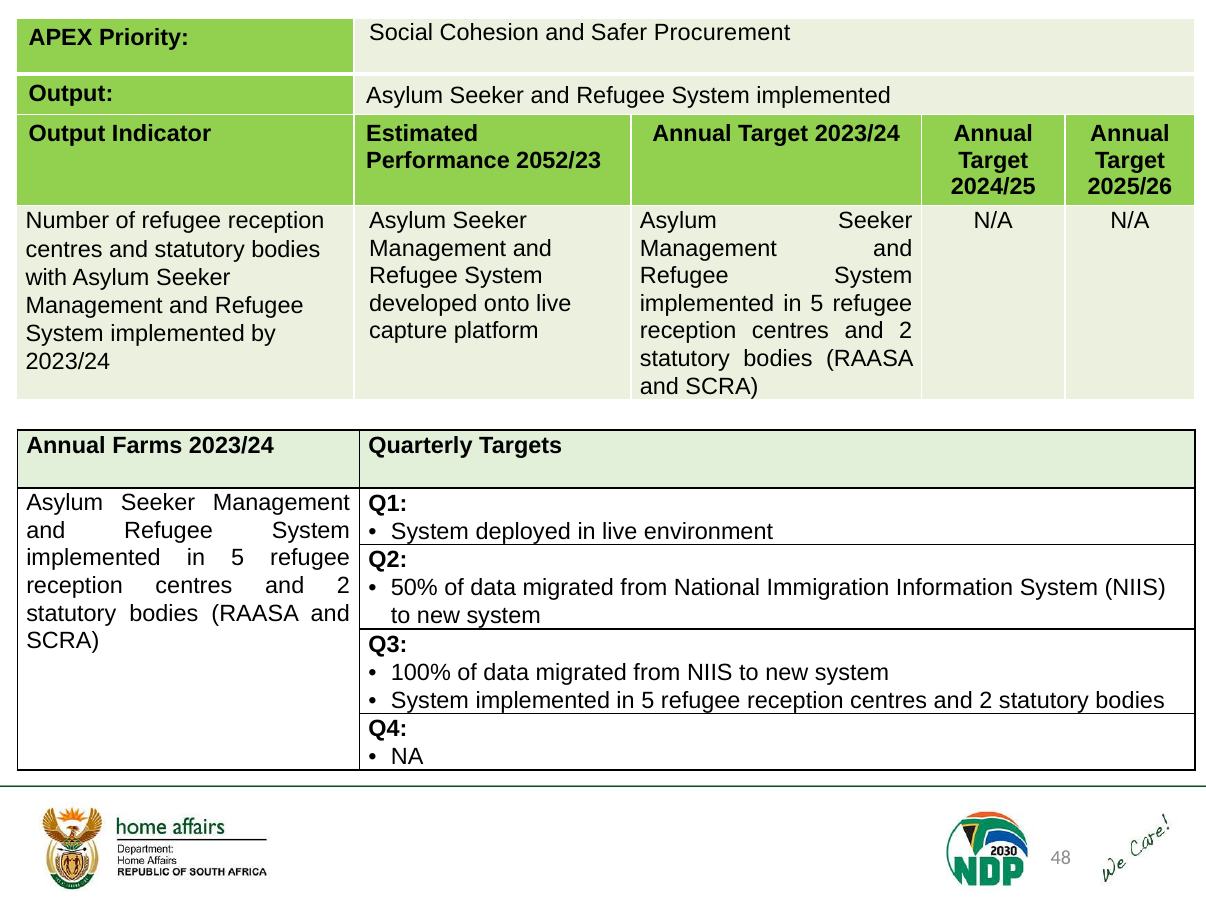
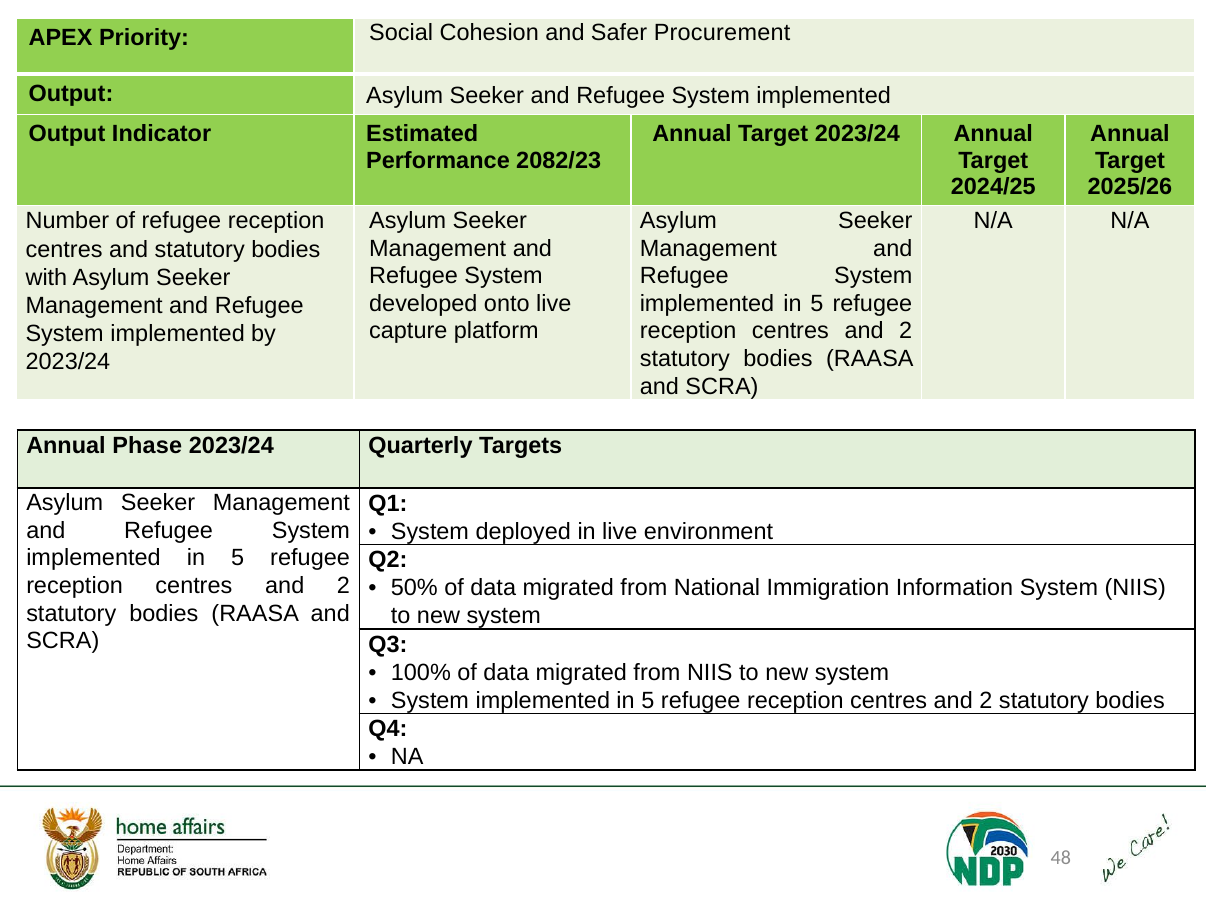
2052/23: 2052/23 -> 2082/23 (559, 160)
Farms: Farms -> Phase (147, 445)
